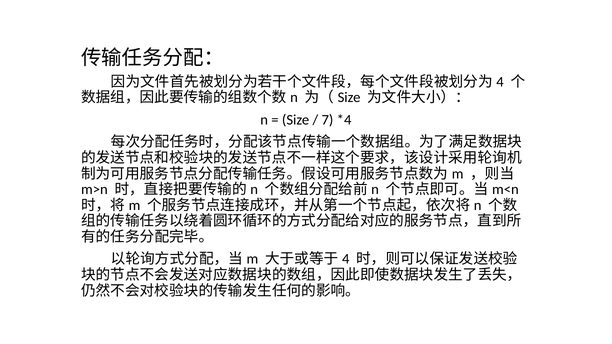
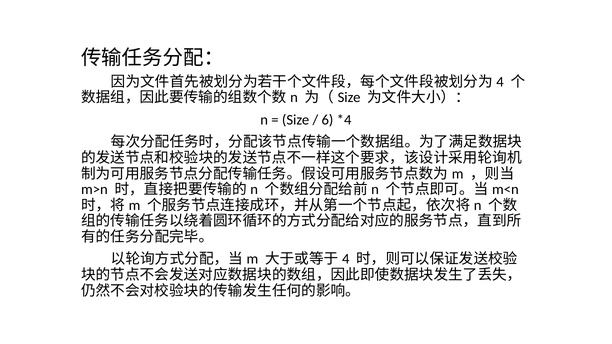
7: 7 -> 6 (327, 120)
